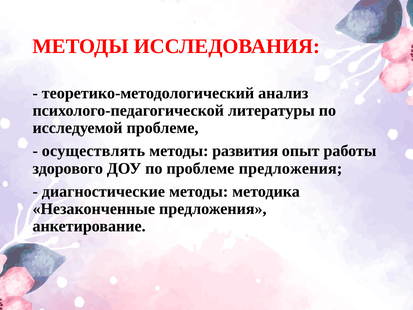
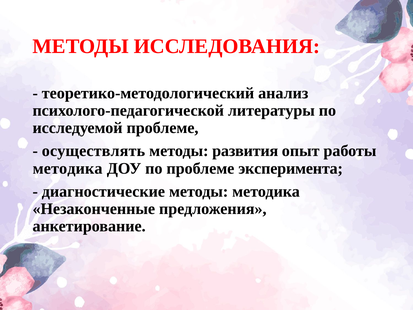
здорового: здорового -> методика (68, 168)
проблеме предложения: предложения -> эксперимента (291, 168)
